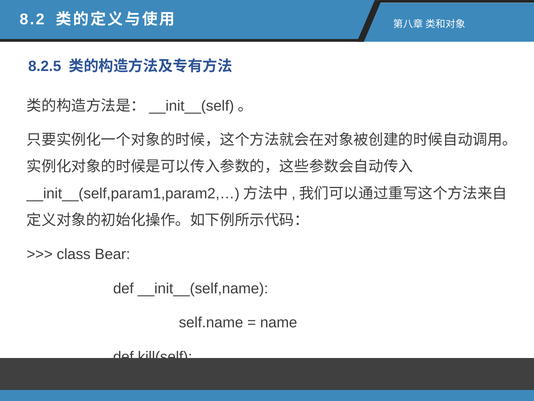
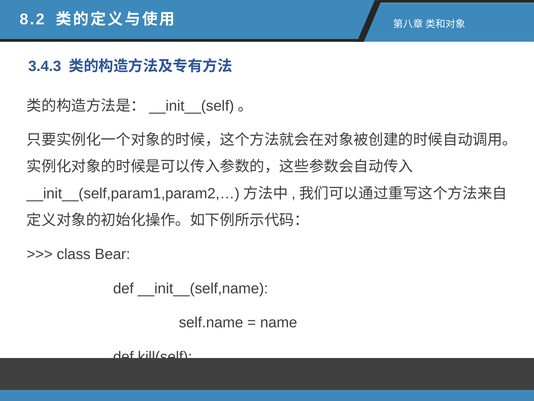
8.2.5: 8.2.5 -> 3.4.3 (45, 66)
